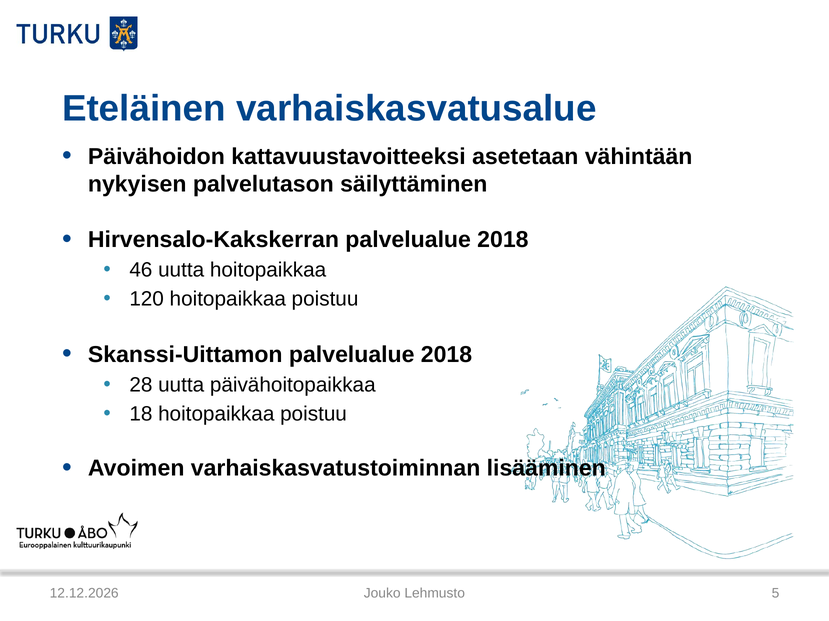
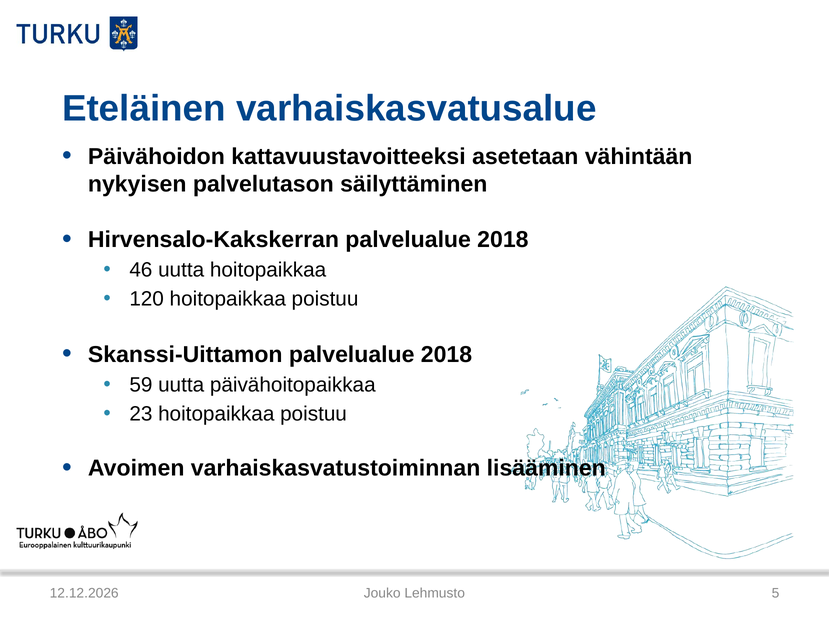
28: 28 -> 59 (141, 385)
18: 18 -> 23 (141, 414)
